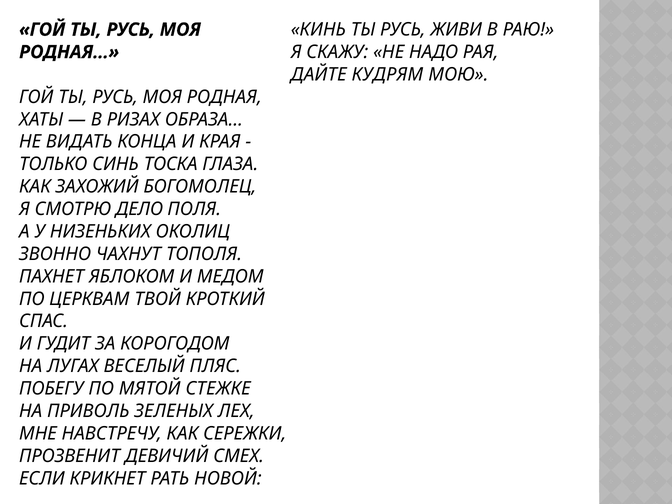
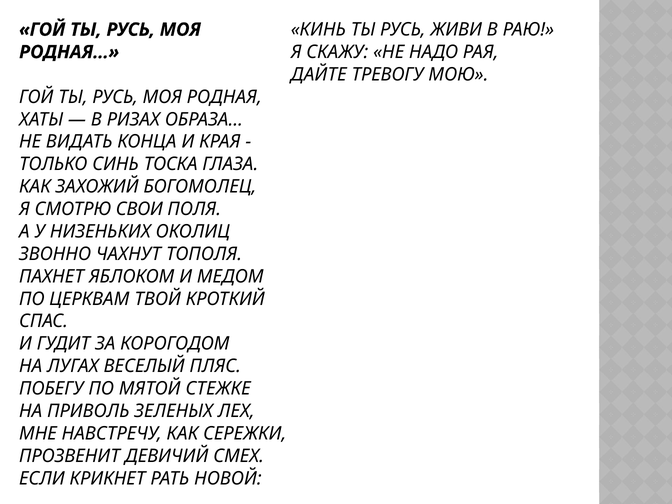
КУДРЯМ: КУДРЯМ -> ТРЕВОГУ (388, 75)
ДЕЛО: ДЕЛО -> СВОИ (139, 209)
